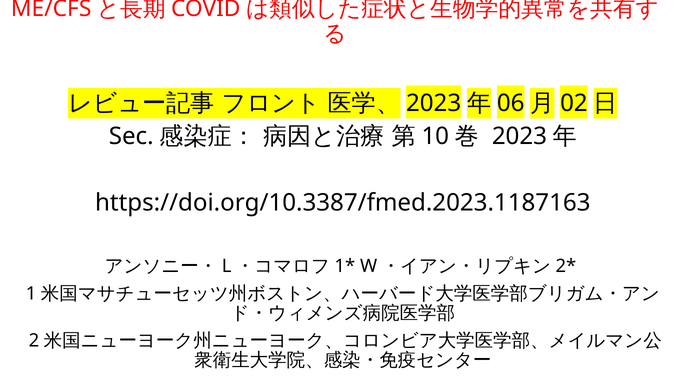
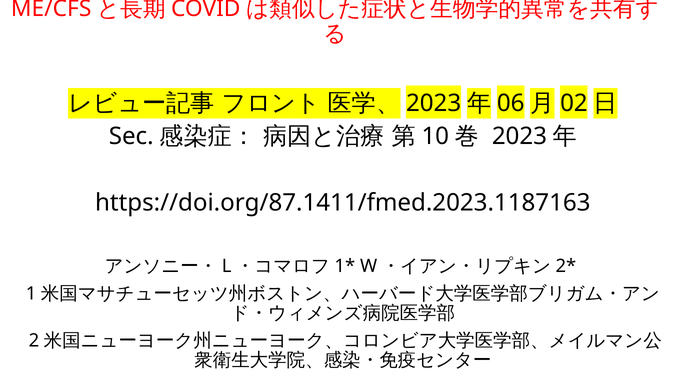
https://doi.org/10.3387/fmed.2023.1187163: https://doi.org/10.3387/fmed.2023.1187163 -> https://doi.org/87.1411/fmed.2023.1187163 (343, 203)
